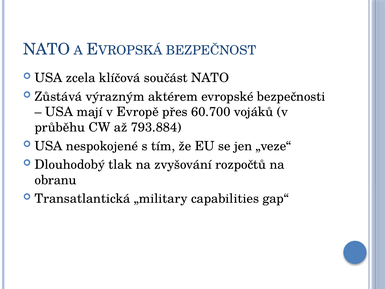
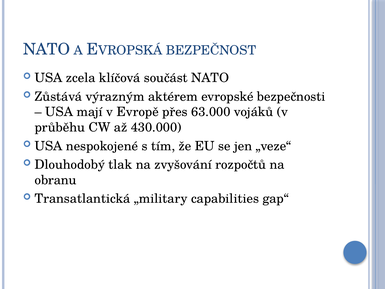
60.700: 60.700 -> 63.000 (211, 112)
793.884: 793.884 -> 430.000 (156, 127)
